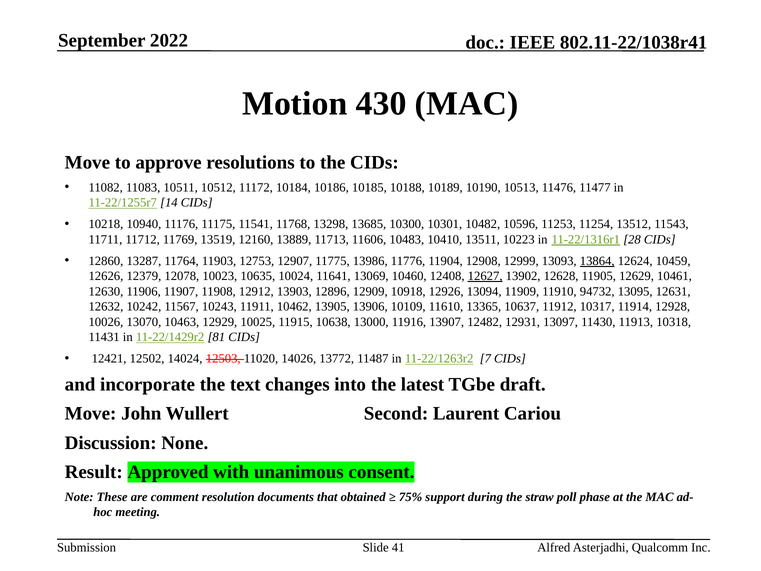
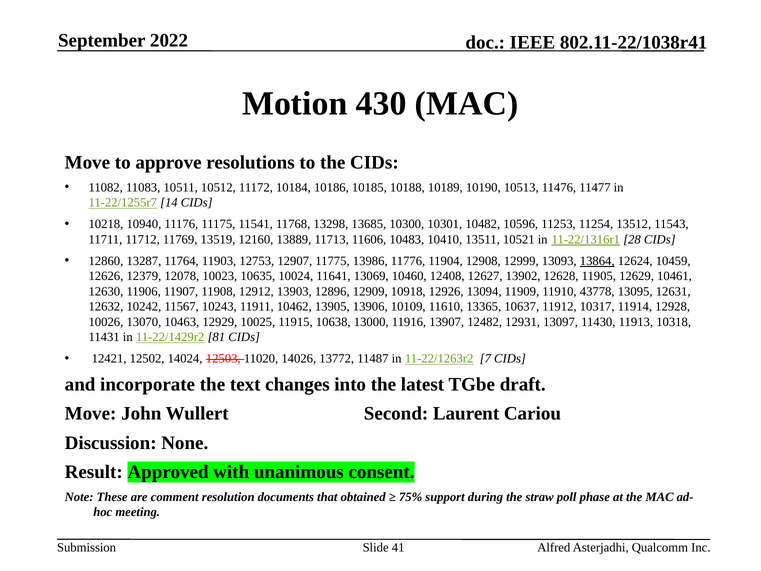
10223: 10223 -> 10521 (519, 239)
12627 underline: present -> none (485, 276)
94732: 94732 -> 43778 (597, 291)
